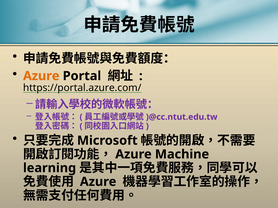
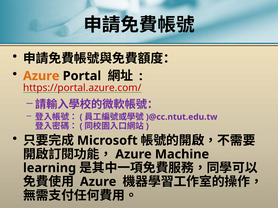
https://portal.azure.com/ colour: black -> red (82, 88)
